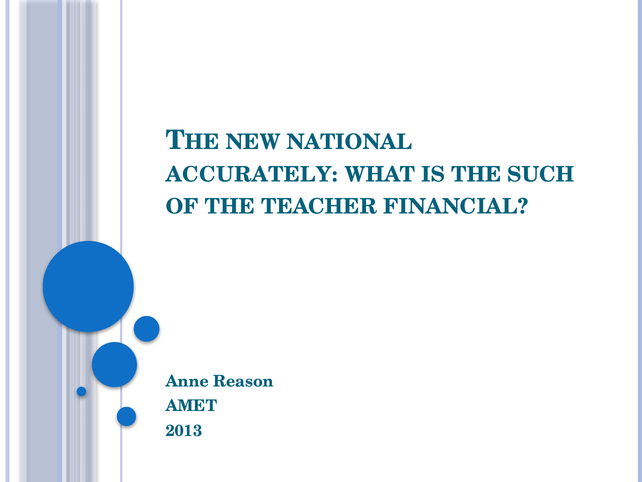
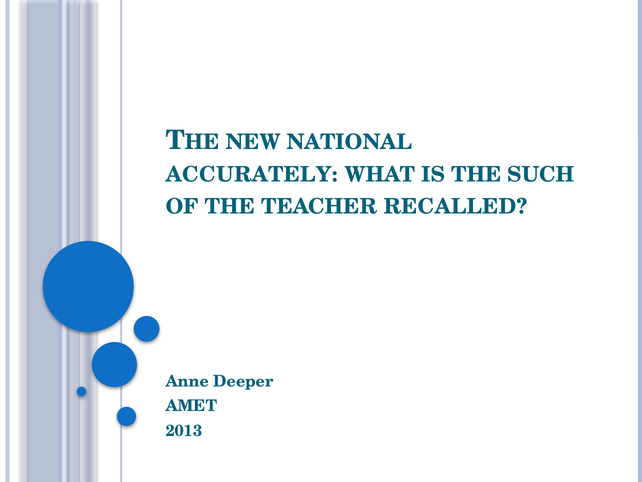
FINANCIAL: FINANCIAL -> RECALLED (456, 206)
Reason: Reason -> Deeper (243, 381)
